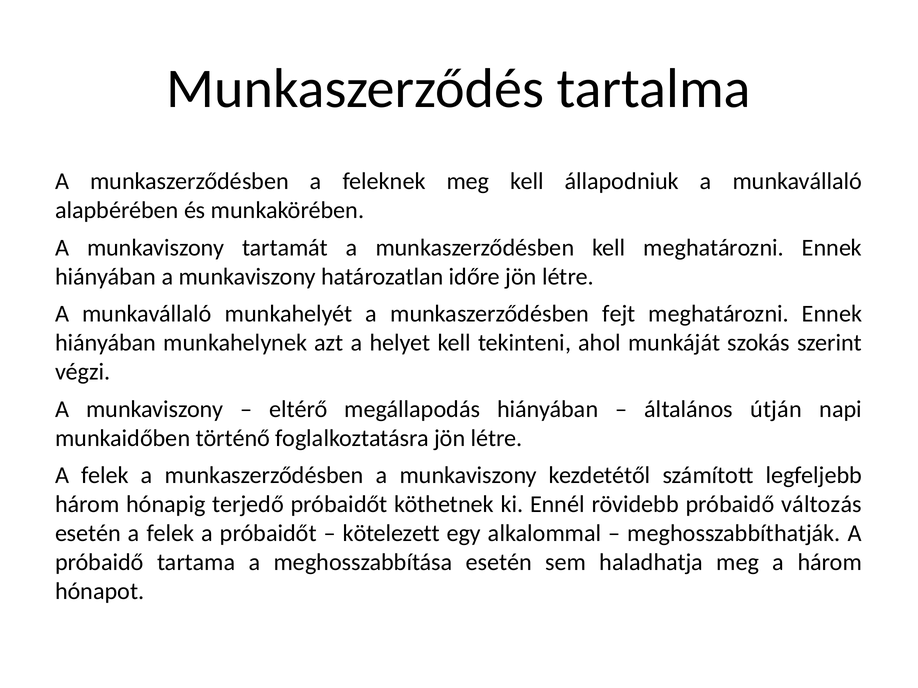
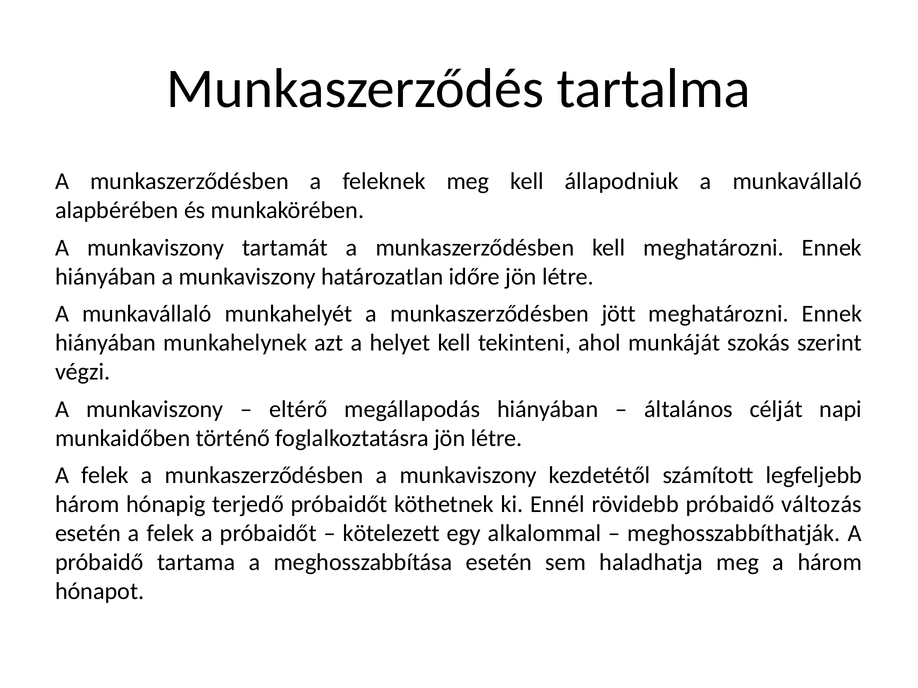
fejt: fejt -> jött (619, 314)
útján: útján -> célját (776, 409)
